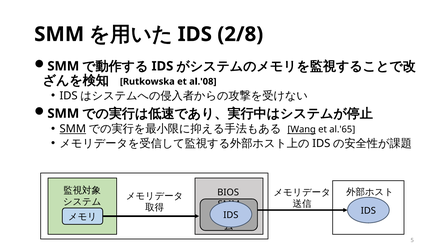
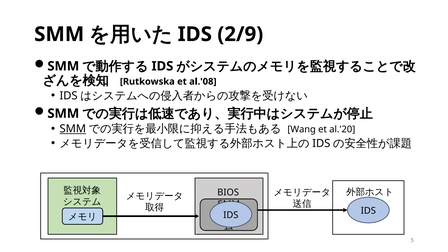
2/8: 2/8 -> 2/9 (240, 34)
Wang underline: present -> none (302, 130)
al.'65: al.'65 -> al.'20 (342, 130)
